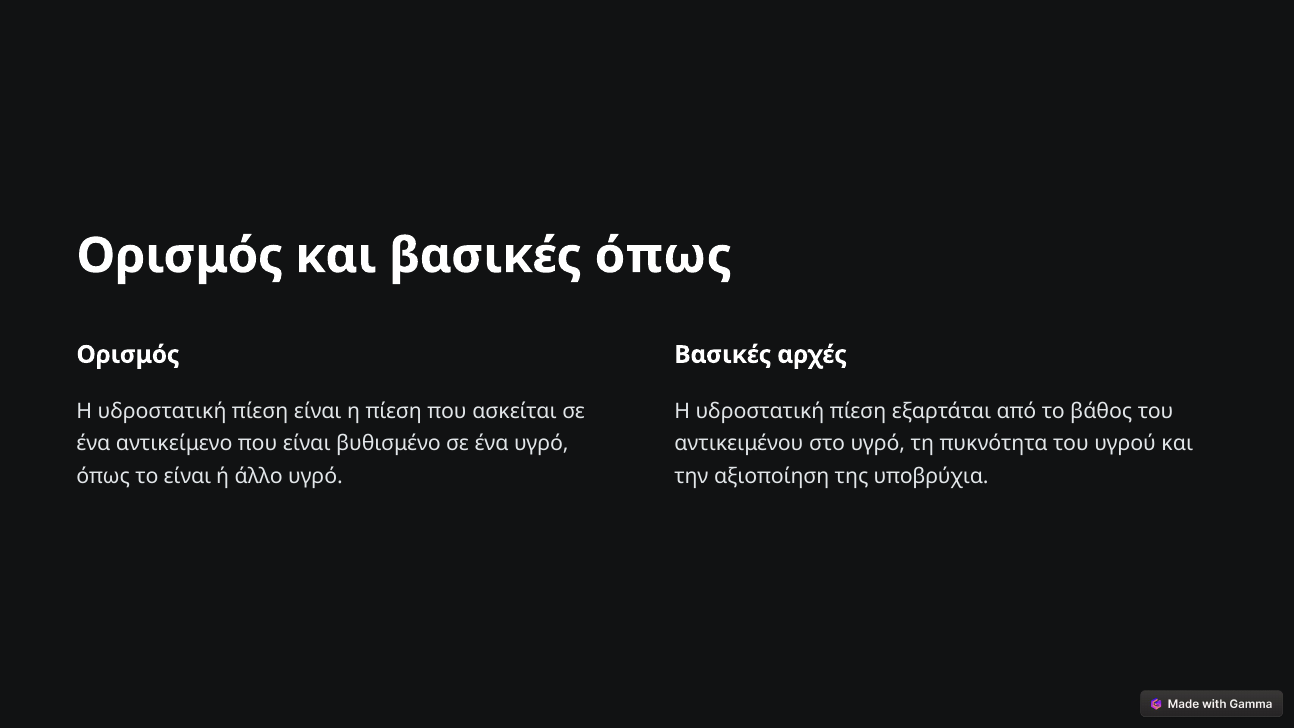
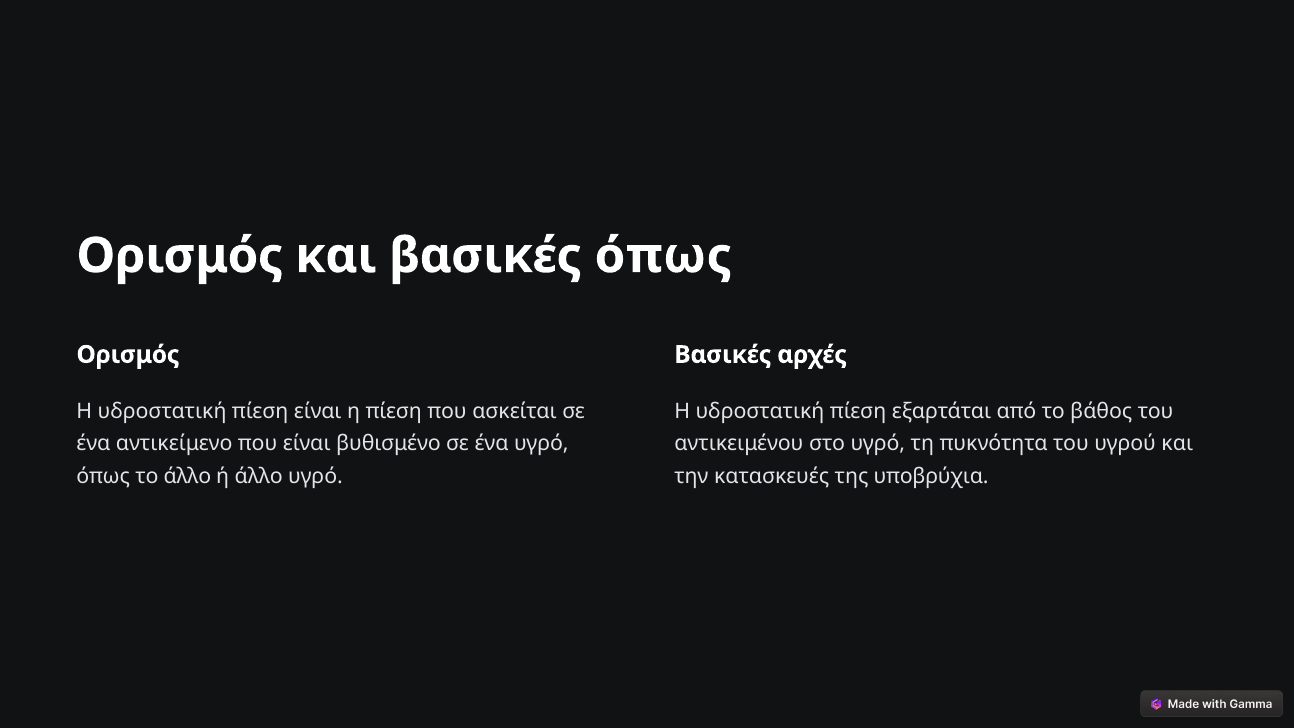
το είναι: είναι -> άλλο (187, 476)
αξιοποίηση: αξιοποίηση -> κατασκευές (772, 476)
